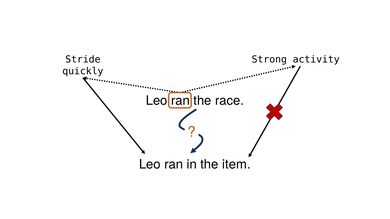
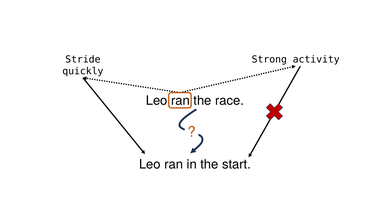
item: item -> start (236, 165)
